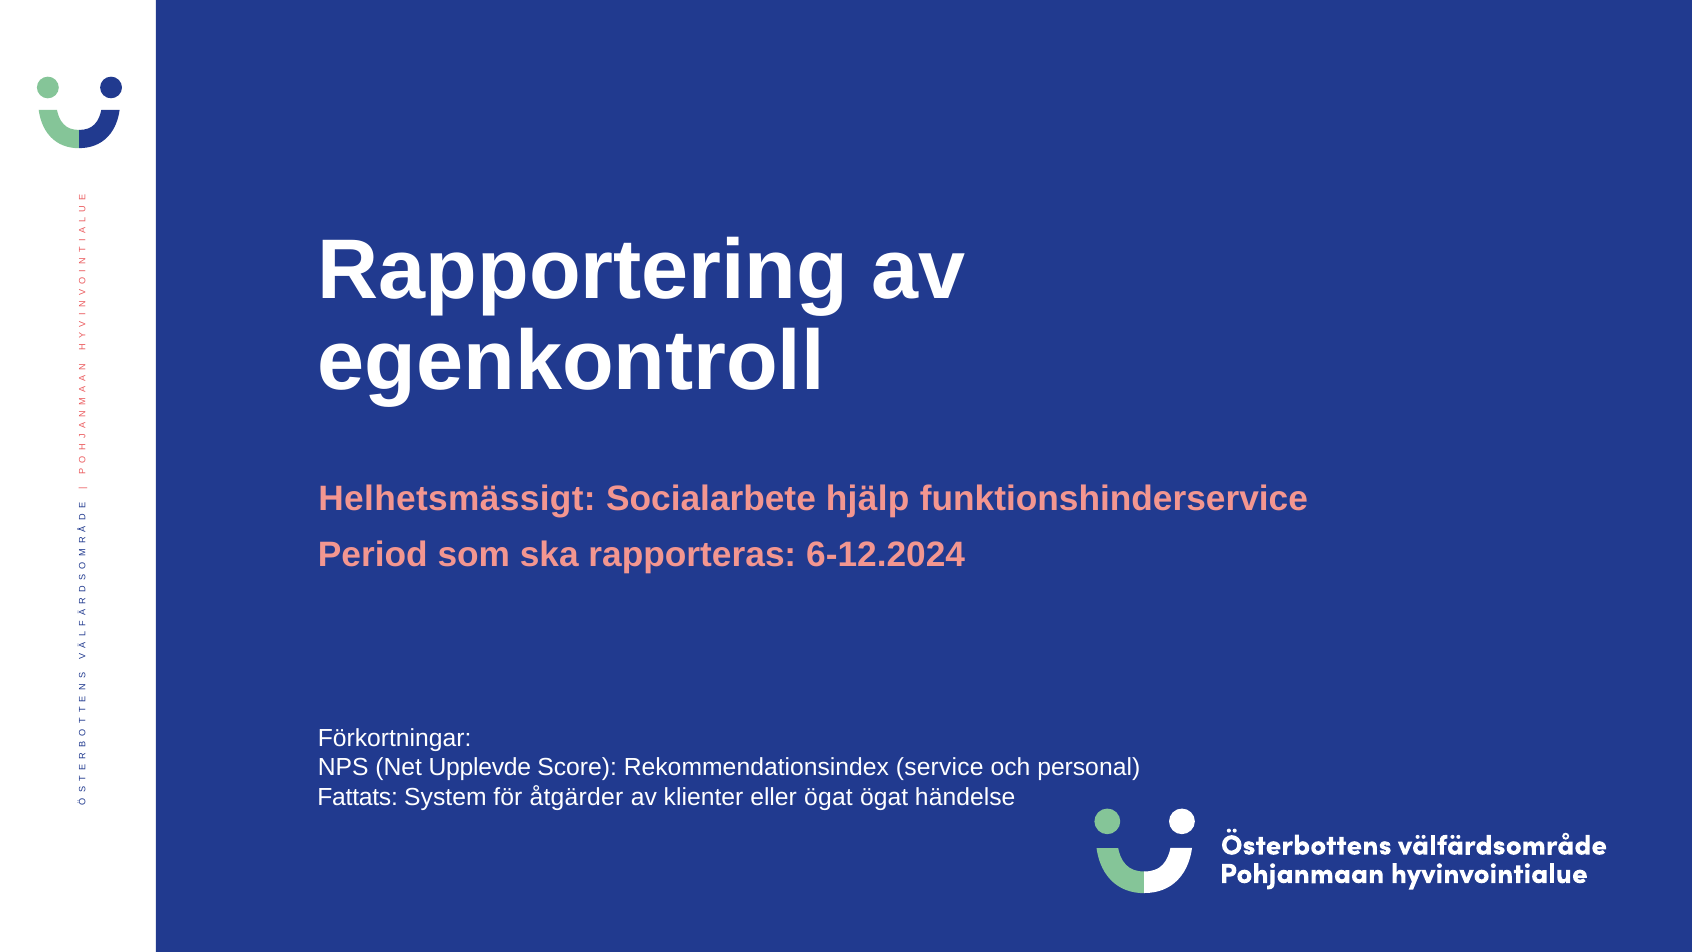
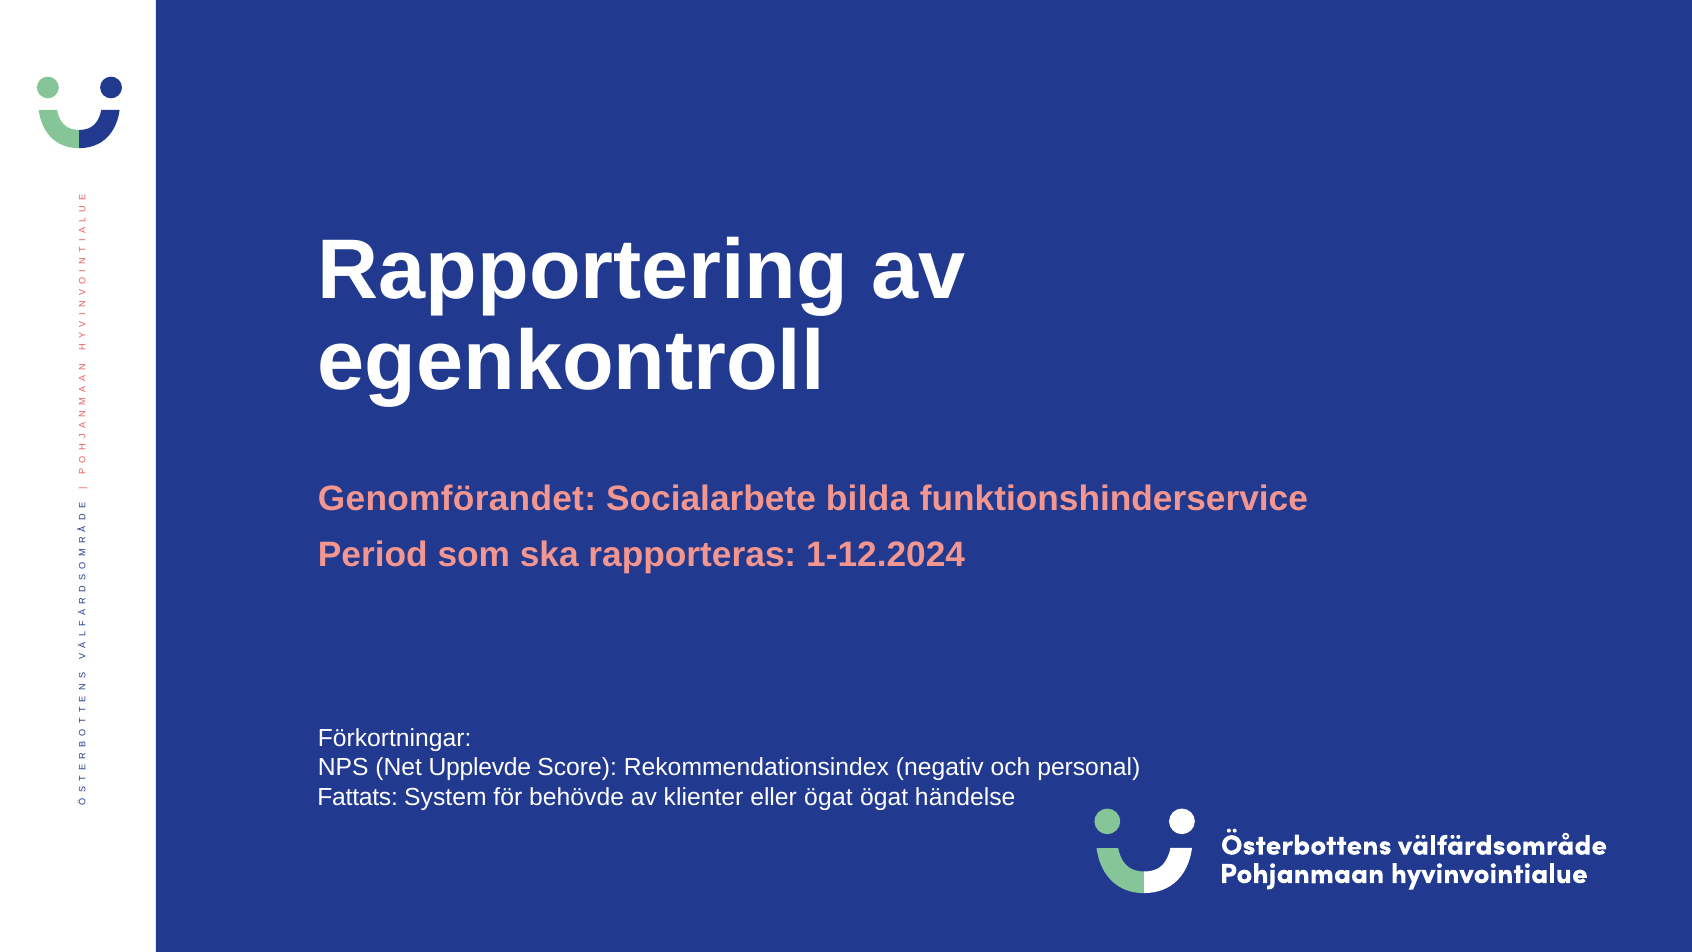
Helhetsmässigt: Helhetsmässigt -> Genomförandet (457, 499)
hjälp: hjälp -> bilda (868, 499)
6-12.2024: 6-12.2024 -> 1-12.2024 (886, 555)
service: service -> negativ (940, 768)
åtgärder: åtgärder -> behövde (577, 797)
